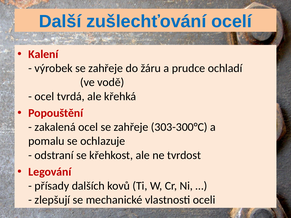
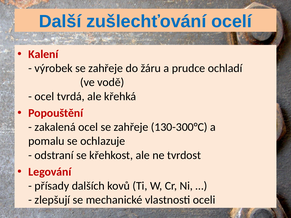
303-300°C: 303-300°C -> 130-300°C (179, 127)
